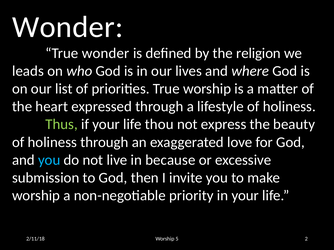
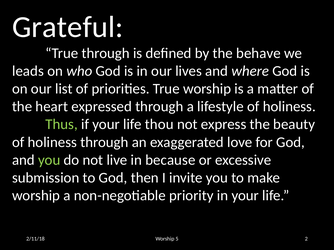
Wonder: Wonder -> Grateful (68, 27)
True wonder: wonder -> through (106, 53)
religion: religion -> behave (258, 53)
you colour: light blue -> light green (49, 160)
